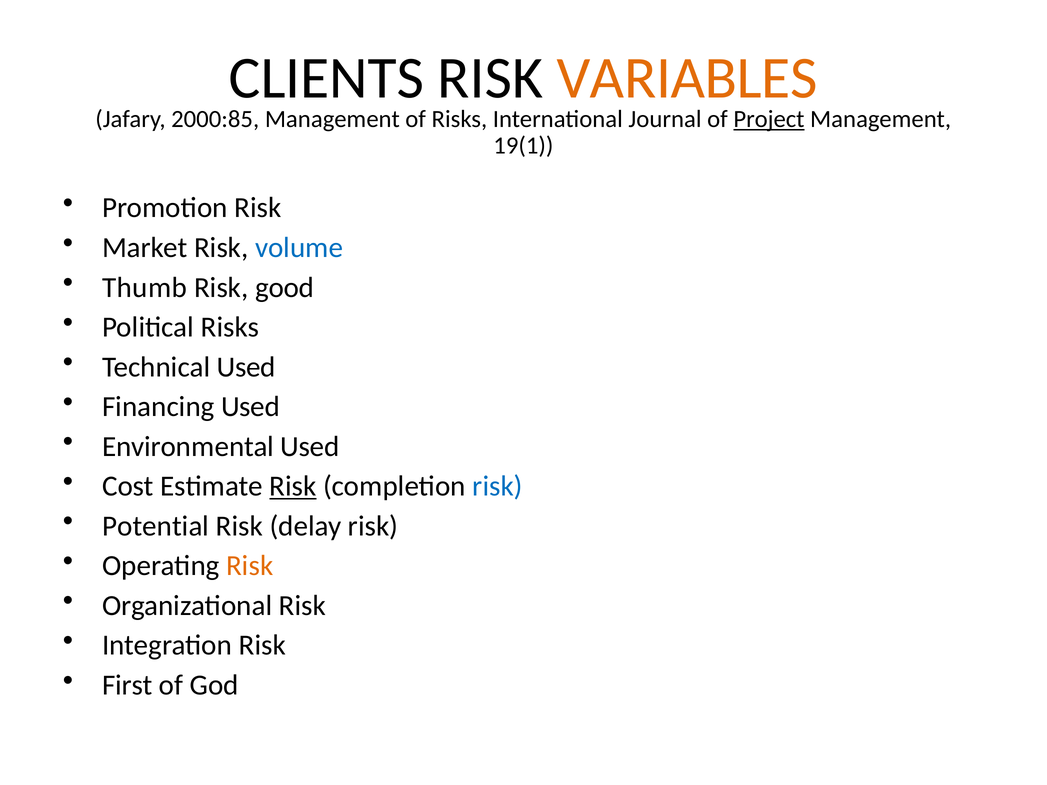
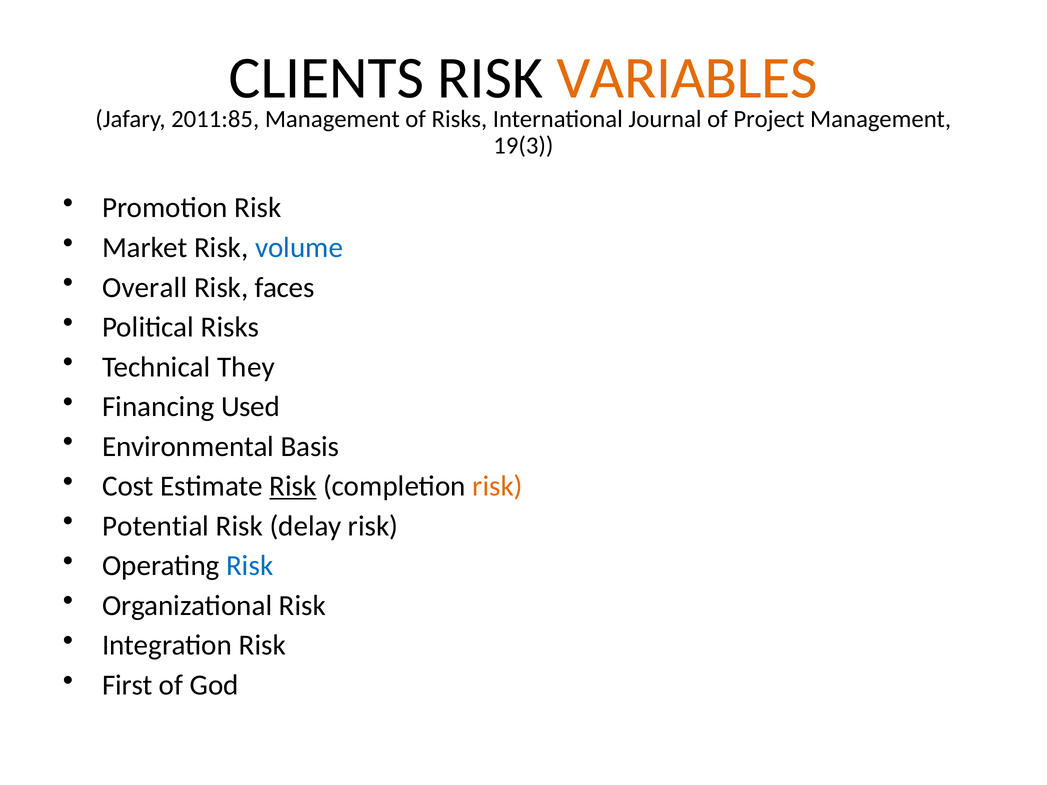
2000:85: 2000:85 -> 2011:85 (215, 119)
Project underline: present -> none (769, 119)
19(1: 19(1 -> 19(3 (523, 146)
Thumb: Thumb -> Overall (145, 288)
good: good -> faces (285, 288)
Technical Used: Used -> They (246, 367)
Environmental Used: Used -> Basis (310, 447)
risk colour: blue -> orange (498, 486)
Risk colour: orange -> blue (250, 566)
